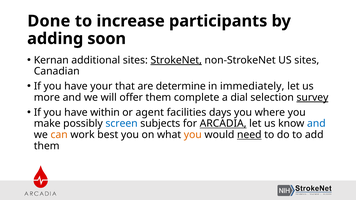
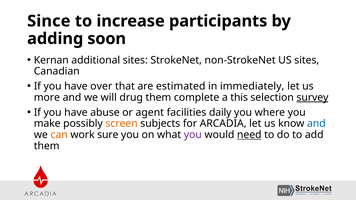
Done: Done -> Since (49, 21)
StrokeNet underline: present -> none (176, 60)
your: your -> over (101, 86)
determine: determine -> estimated (181, 86)
offer: offer -> drug (131, 98)
dial: dial -> this (239, 98)
within: within -> abuse (105, 112)
days: days -> daily (220, 112)
screen colour: blue -> orange (122, 124)
ARCADIA underline: present -> none (223, 124)
best: best -> sure (108, 135)
you colour: orange -> purple (193, 135)
